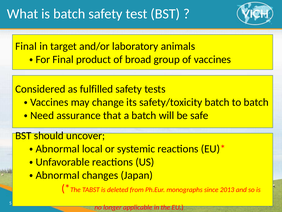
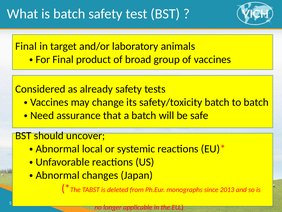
fulfilled: fulfilled -> already (96, 89)
